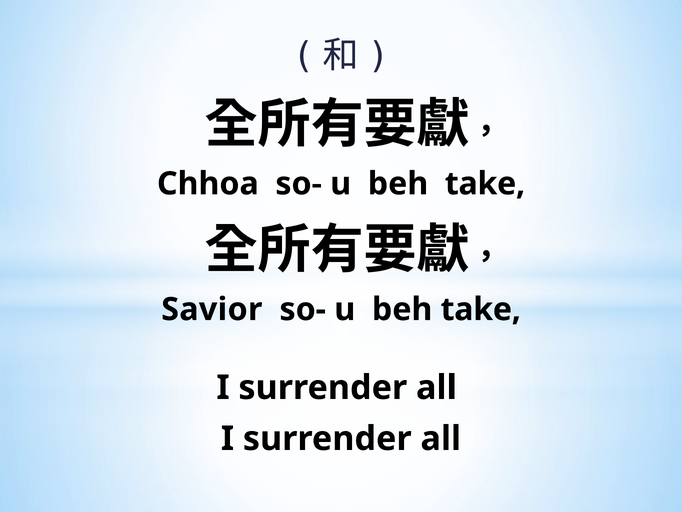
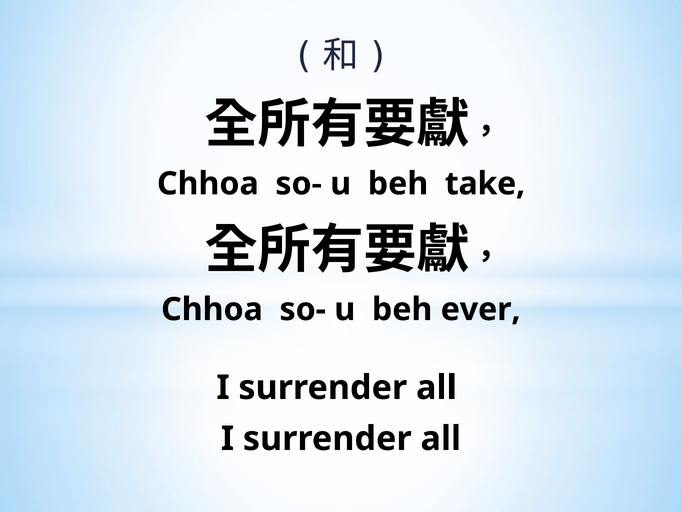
Savior: Savior -> Chhoa (212, 309)
take: take -> ever (481, 309)
